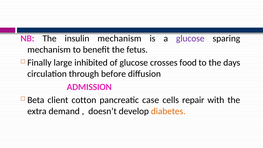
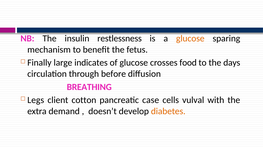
insulin mechanism: mechanism -> restlessness (120, 38)
glucose colour: purple -> orange (190, 38)
inhibited: inhibited -> indicates (91, 63)
ADMISSION: ADMISSION -> BREATHING (89, 87)
Beta: Beta -> Legs (36, 100)
repair: repair -> vulval (193, 100)
